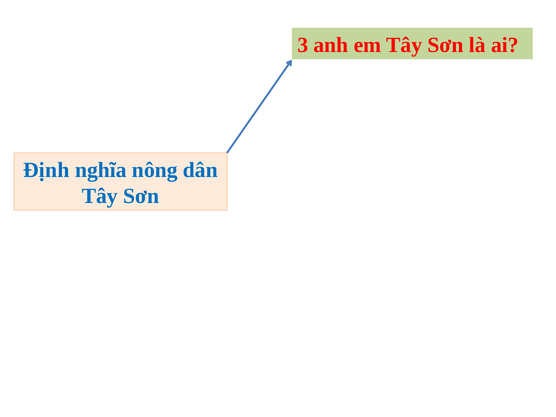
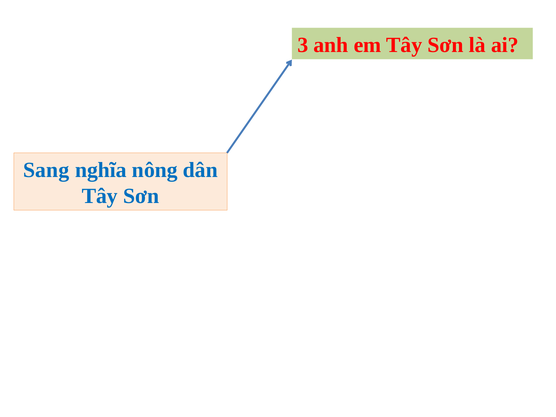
Định: Định -> Sang (46, 170)
